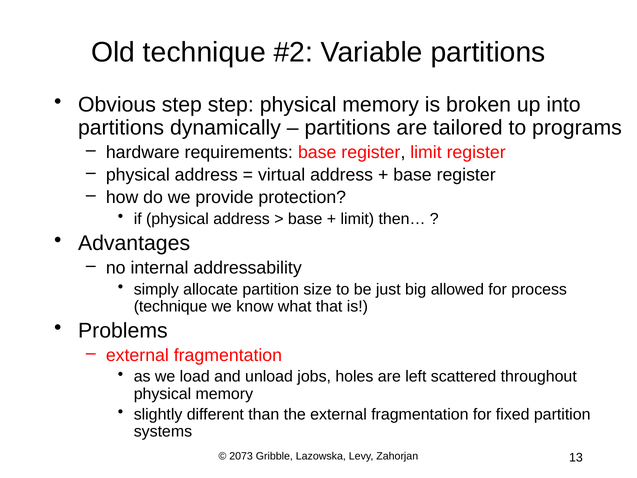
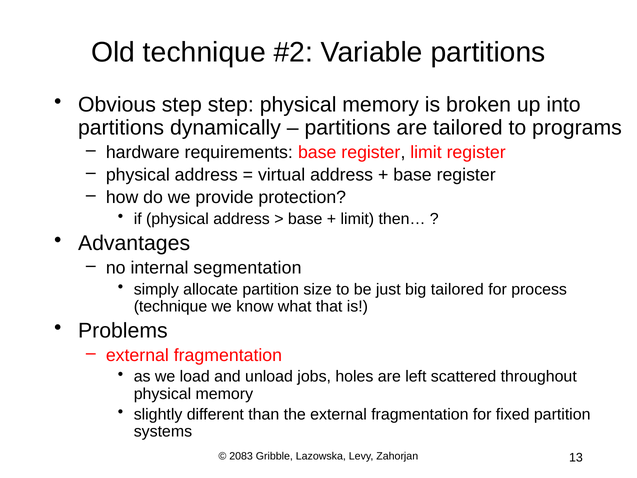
addressability: addressability -> segmentation (248, 268)
big allowed: allowed -> tailored (457, 289)
2073: 2073 -> 2083 (241, 456)
